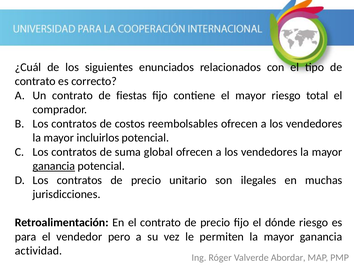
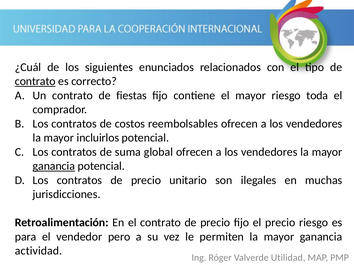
contrato underline: none -> present (35, 81)
total: total -> toda (317, 96)
el dónde: dónde -> precio (280, 223)
Abordar: Abordar -> Utilidad (288, 258)
